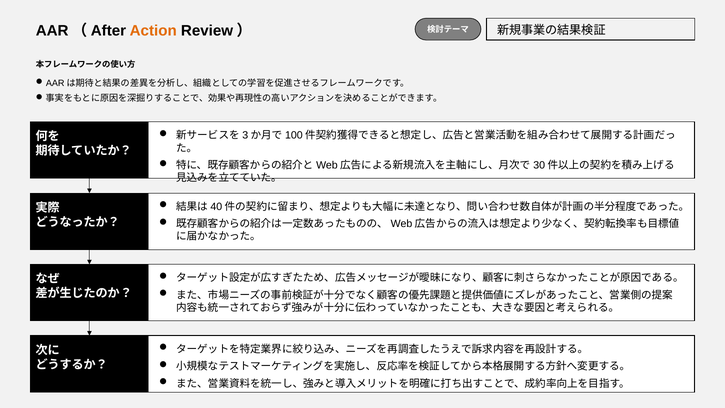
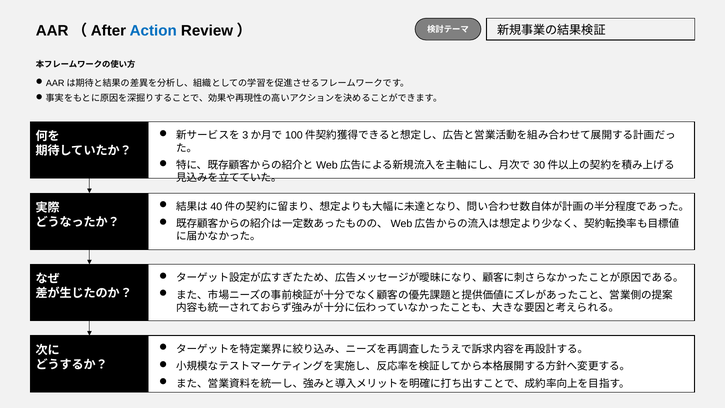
Action colour: orange -> blue (153, 31)
